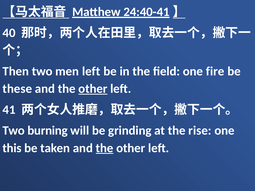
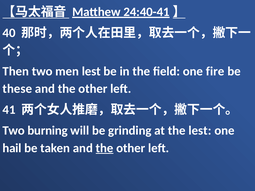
men left: left -> lest (91, 71)
other underline: present -> none (93, 89)
the rise: rise -> lest (200, 131)
this: this -> hail (12, 148)
